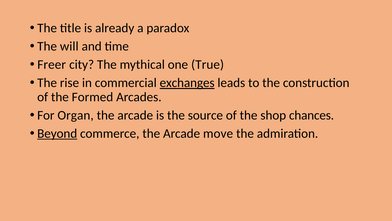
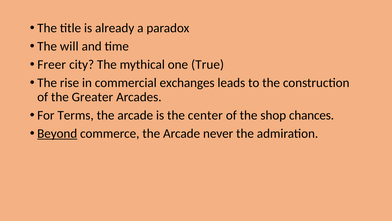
exchanges underline: present -> none (187, 83)
Formed: Formed -> Greater (92, 97)
Organ: Organ -> Terms (76, 115)
source: source -> center (205, 115)
move: move -> never (218, 133)
